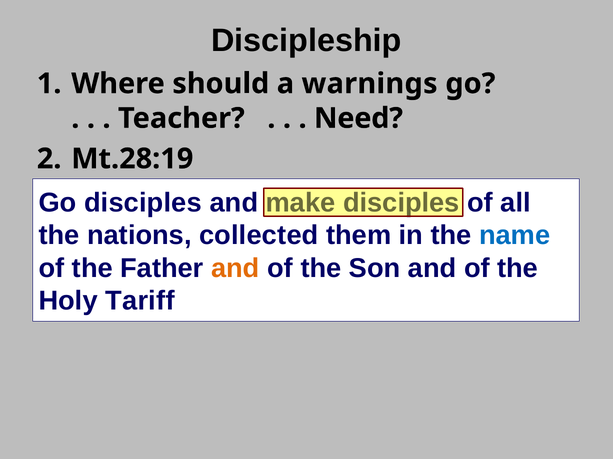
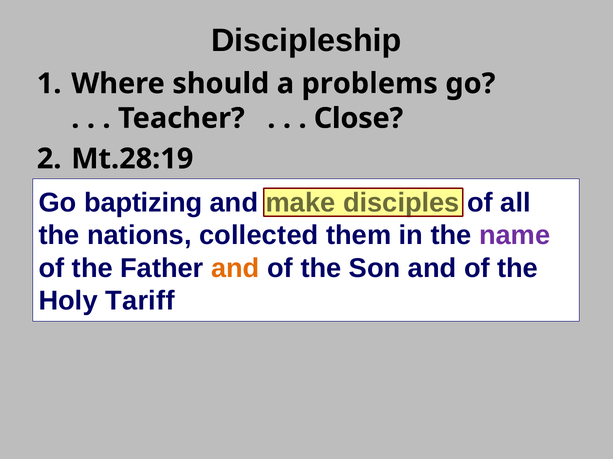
warnings: warnings -> problems (370, 84)
Need: Need -> Close (359, 118)
Go disciples: disciples -> baptizing (143, 203)
name colour: blue -> purple (515, 236)
